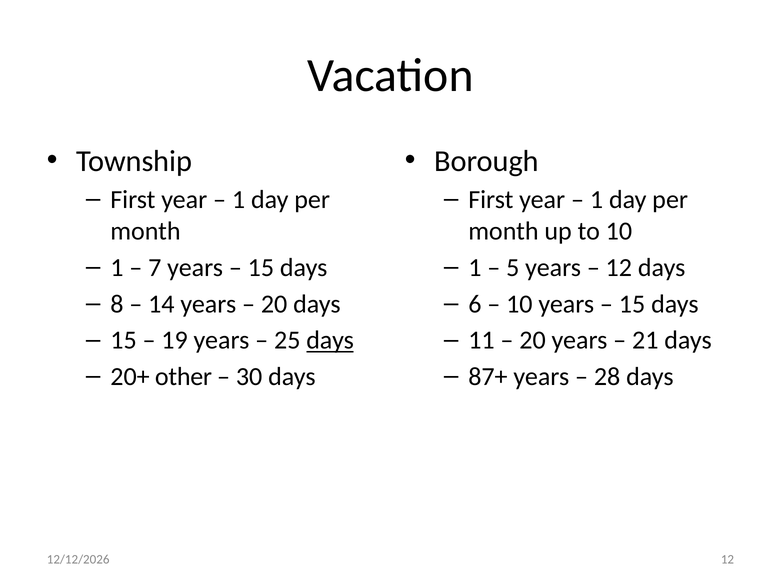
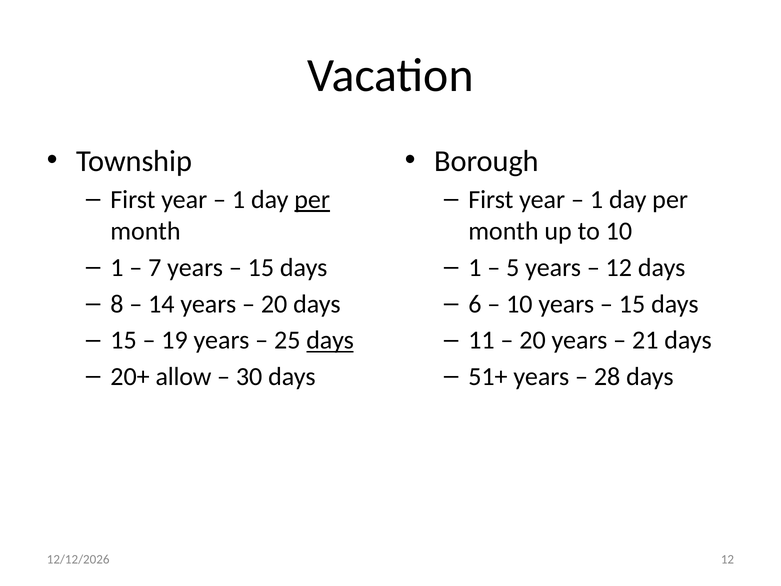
per underline: none -> present (312, 200)
other: other -> allow (183, 377)
87+: 87+ -> 51+ (488, 377)
